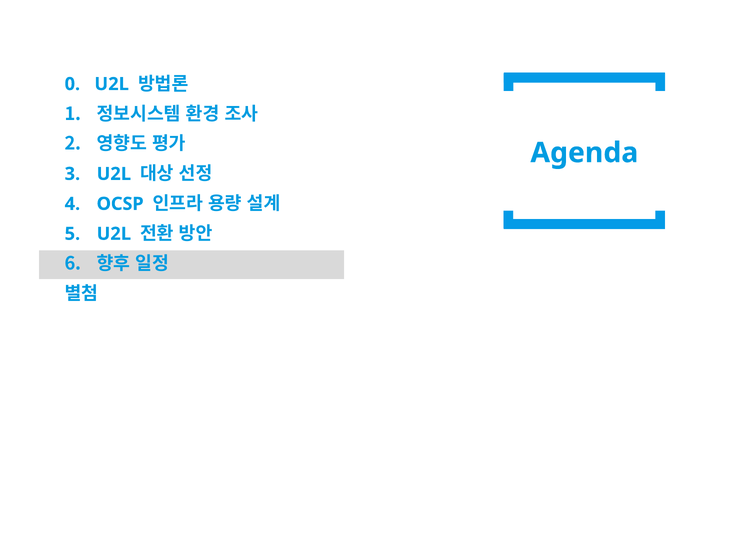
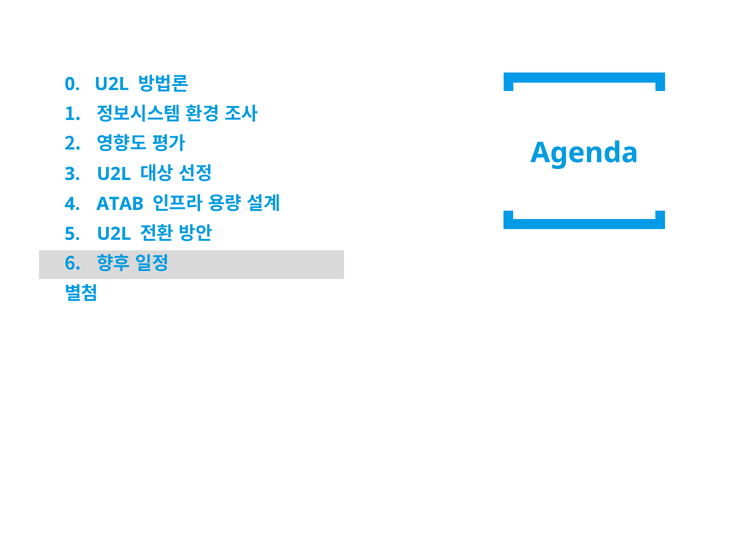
OCSP: OCSP -> ATAB (120, 204)
